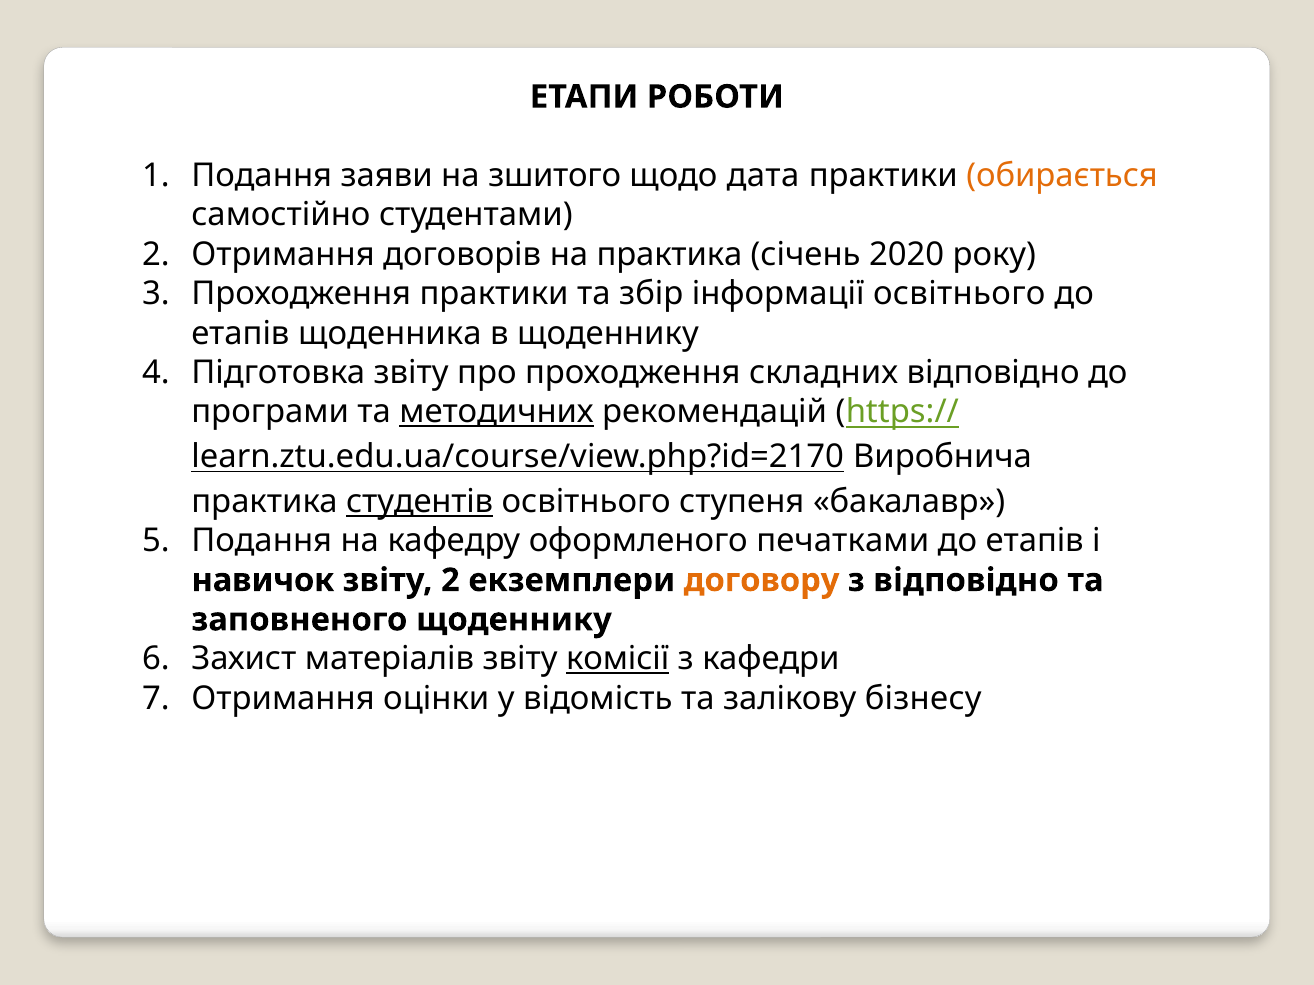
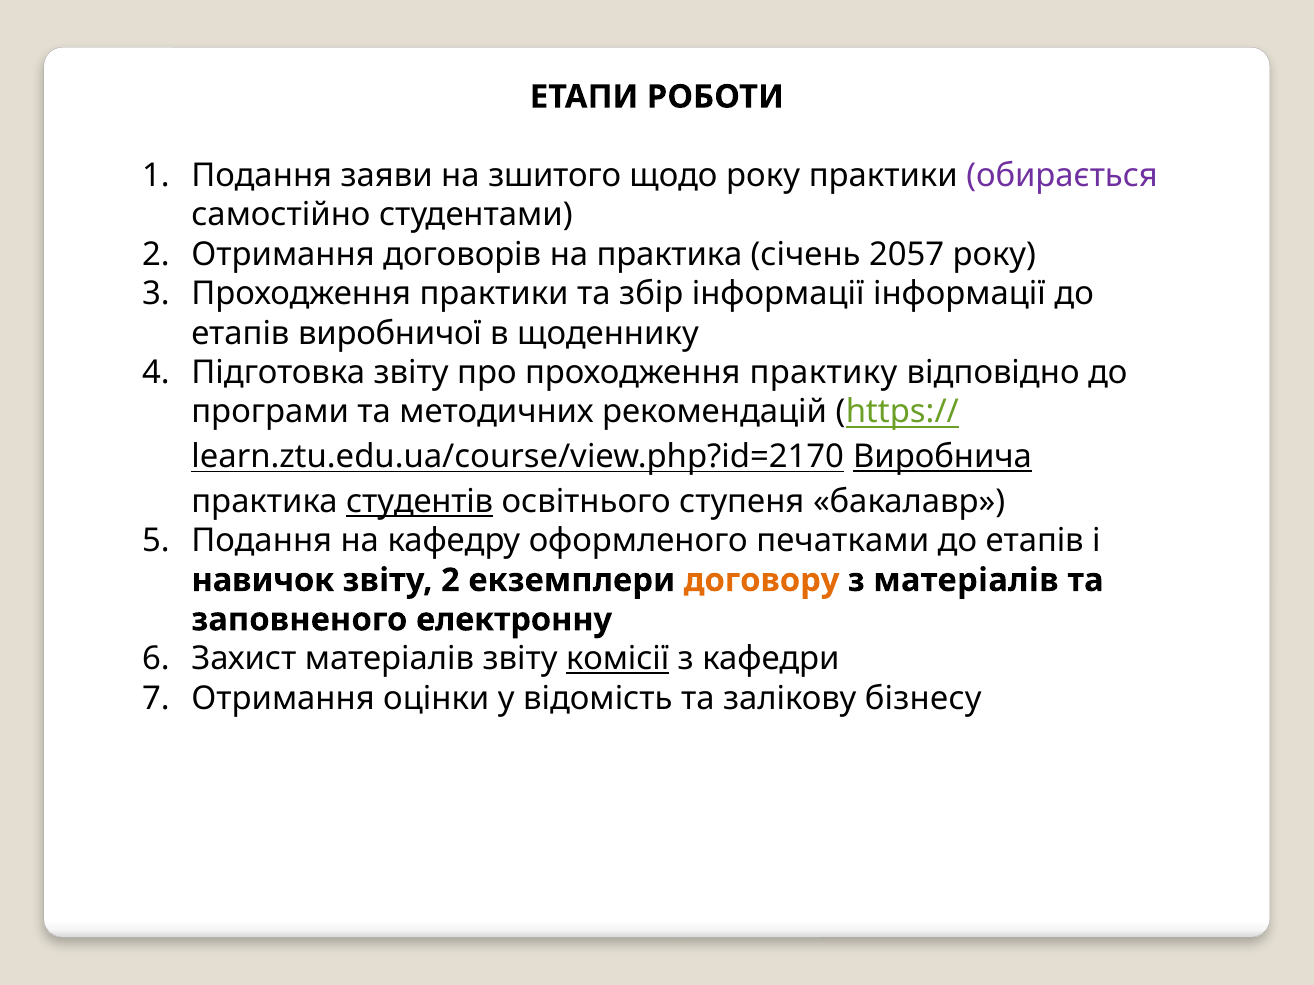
щодо дата: дата -> року (763, 176)
обирається colour: orange -> purple (1062, 176)
2020: 2020 -> 2057 (907, 255)
інформації освітнього: освітнього -> інформації (959, 294)
щоденника: щоденника -> виробничої (390, 333)
складних: складних -> практику (824, 373)
методичних underline: present -> none (497, 412)
Виробнича underline: none -> present (943, 457)
з відповідно: відповідно -> матеріалів (966, 581)
заповненого щоденнику: щоденнику -> електронну (514, 620)
